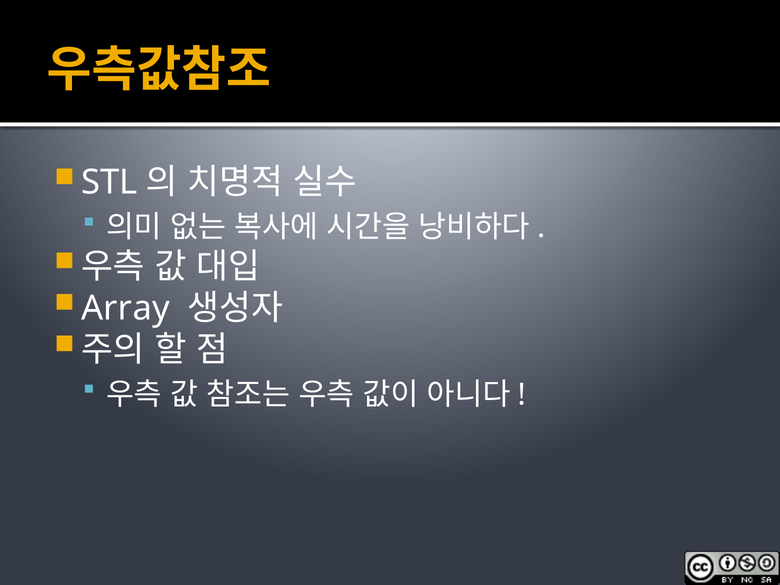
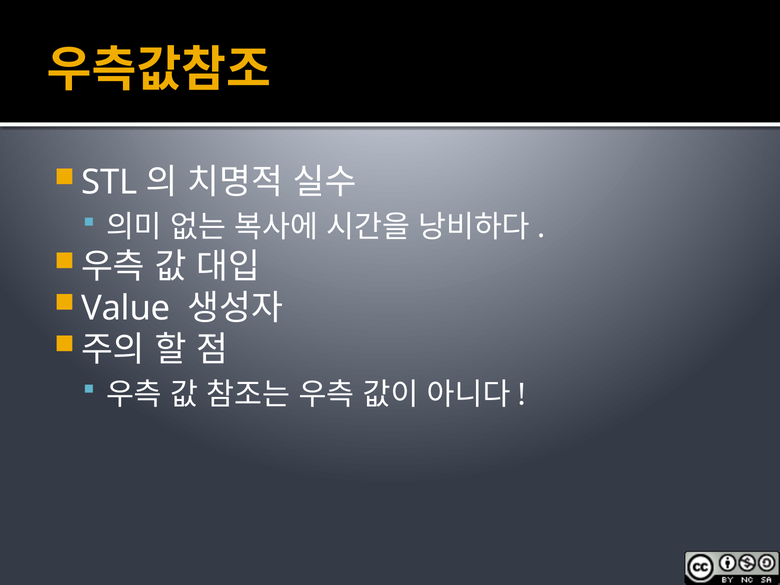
Array: Array -> Value (126, 308)
